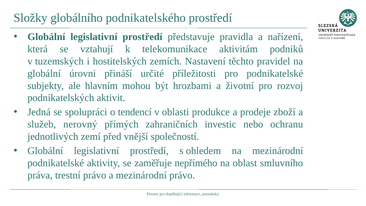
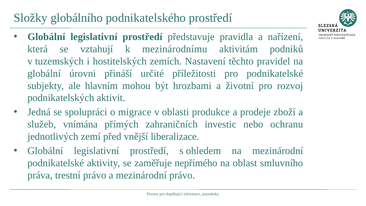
telekomunikace: telekomunikace -> mezinárodnímu (175, 49)
tendencí: tendencí -> migrace (135, 112)
nerovný: nerovný -> vnímána (80, 124)
společností: společností -> liberalizace (175, 136)
